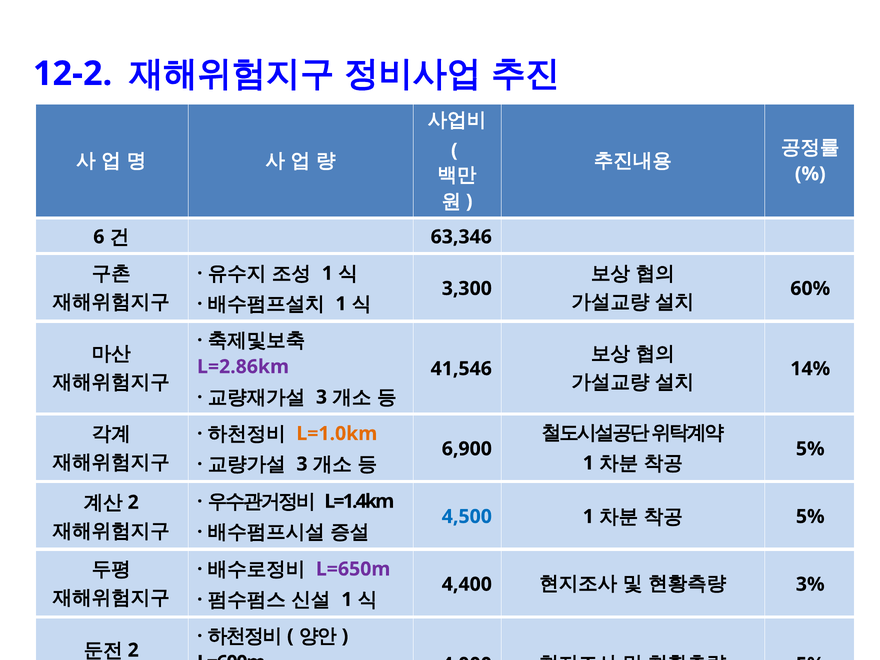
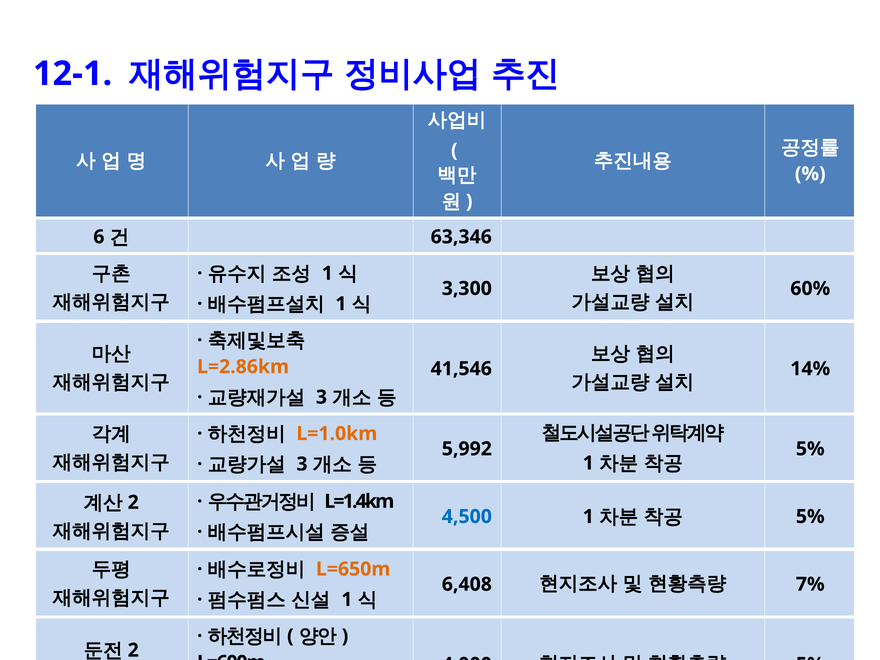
12-2: 12-2 -> 12-1 (73, 74)
L=2.86km colour: purple -> orange (243, 367)
6,900: 6,900 -> 5,992 (467, 449)
L=650m colour: purple -> orange (353, 569)
4,400: 4,400 -> 6,408 (467, 584)
3%: 3% -> 7% (810, 584)
